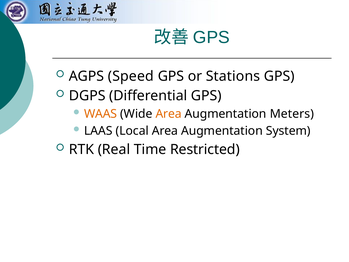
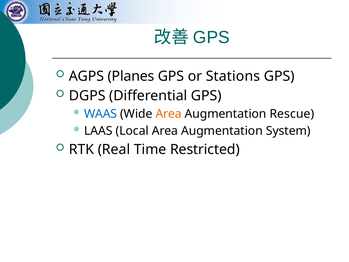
Speed: Speed -> Planes (131, 76)
WAAS colour: orange -> blue (101, 114)
Meters: Meters -> Rescue (292, 114)
